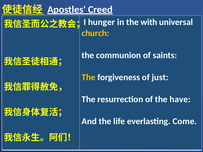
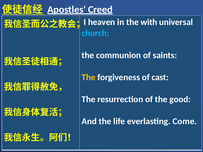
hunger: hunger -> heaven (102, 22)
church colour: yellow -> light blue (95, 33)
just: just -> cast (160, 77)
have: have -> good (180, 99)
